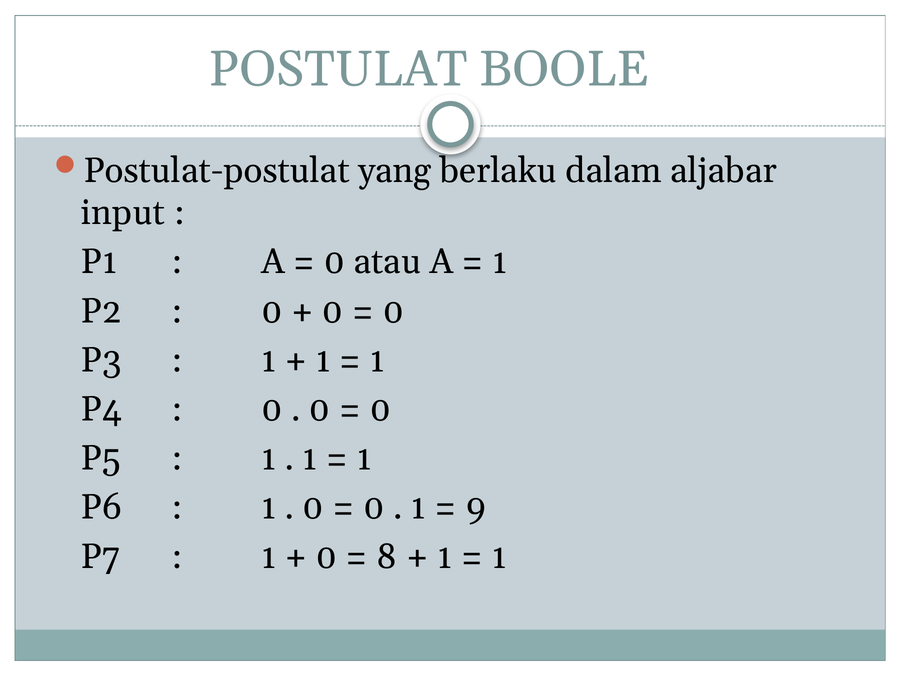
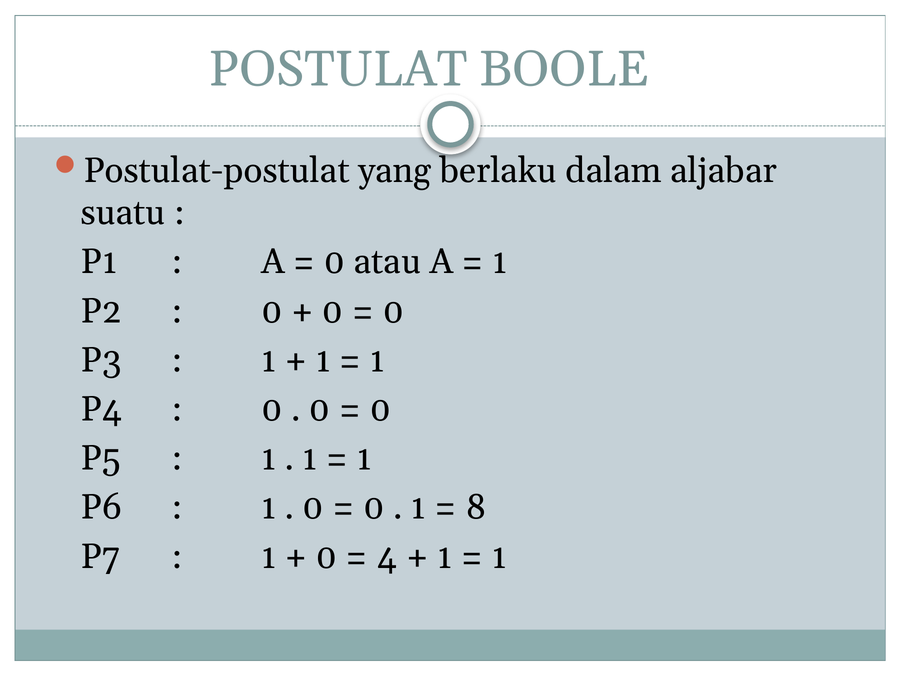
input: input -> suatu (123, 213)
9: 9 -> 8 (476, 507)
8: 8 -> 4 (387, 556)
